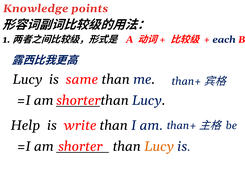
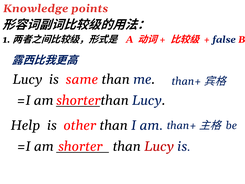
each: each -> false (224, 40)
write: write -> other (80, 125)
Lucy colour: orange -> red (159, 146)
